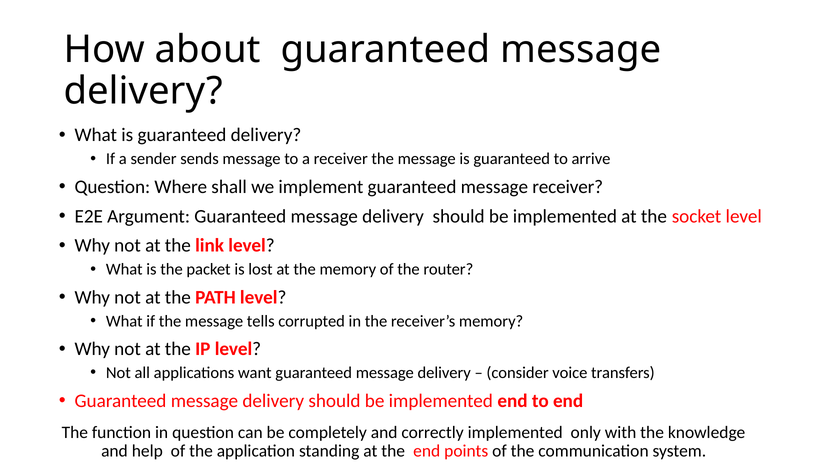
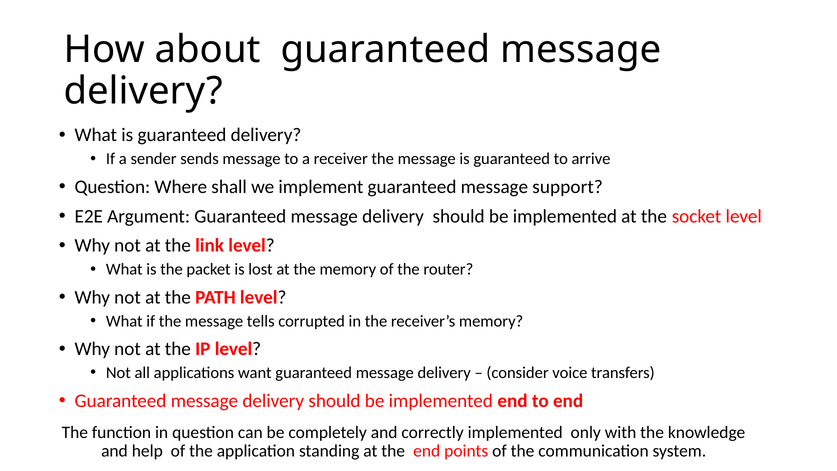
message receiver: receiver -> support (568, 187)
